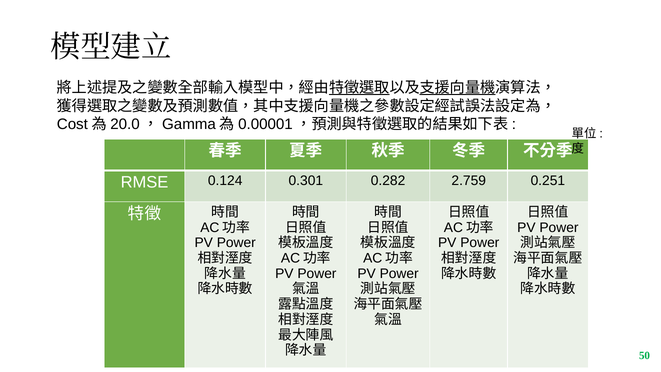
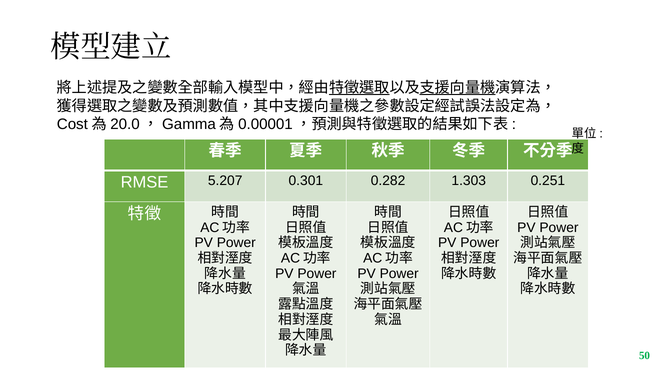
0.124: 0.124 -> 5.207 (225, 181)
2.759: 2.759 -> 1.303 (469, 181)
